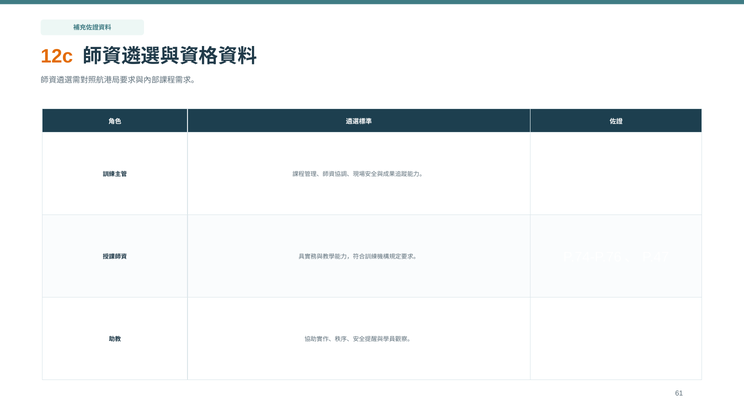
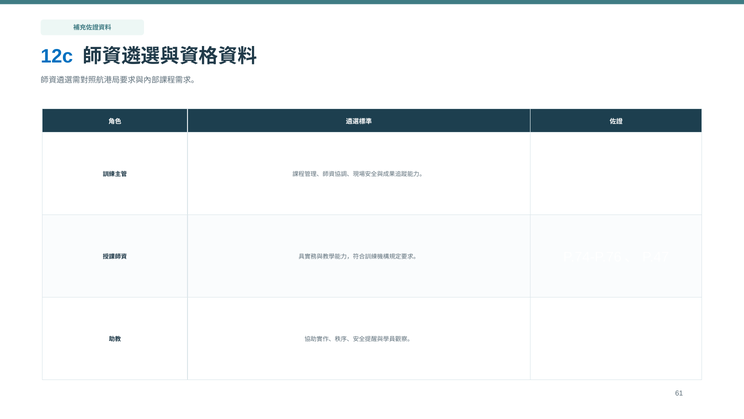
12c colour: orange -> blue (57, 56)
